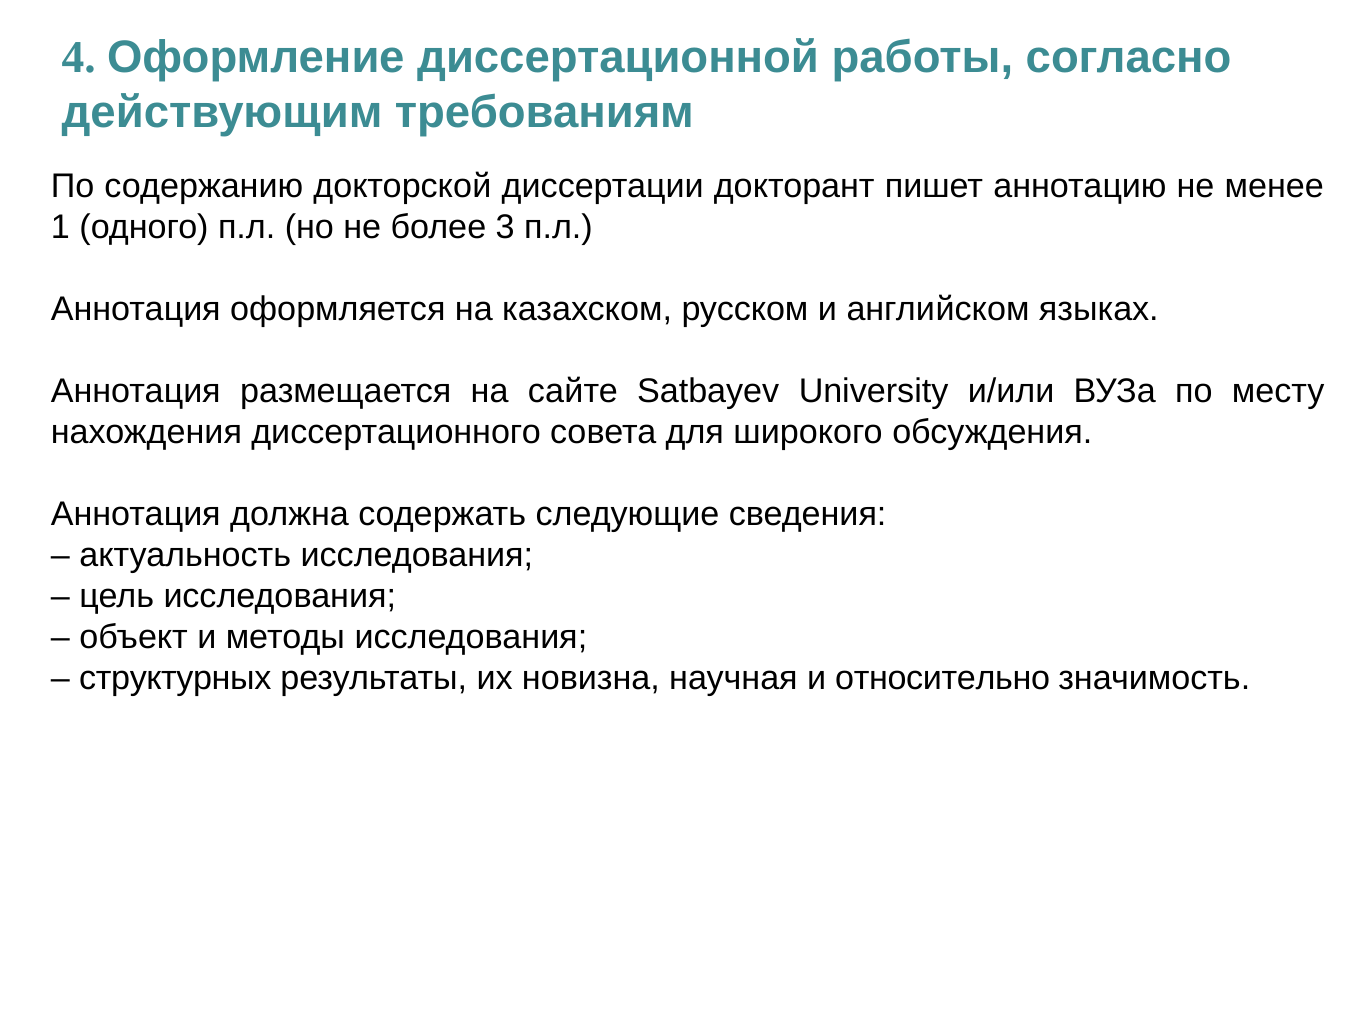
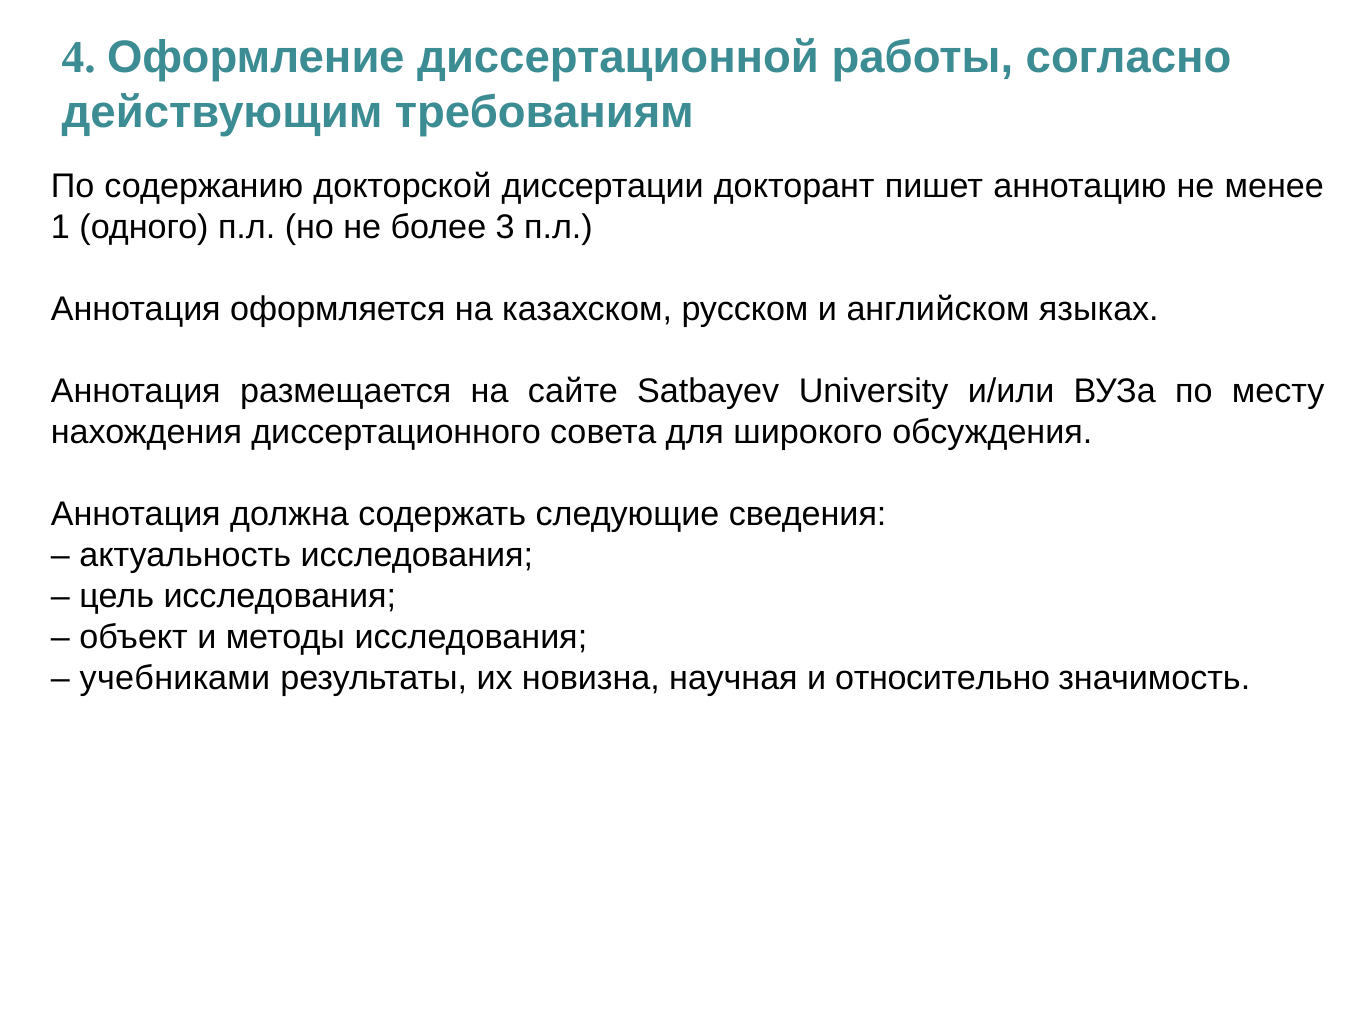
структурных: структурных -> учебниками (175, 678)
